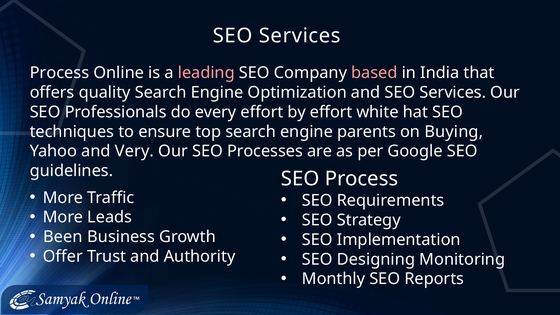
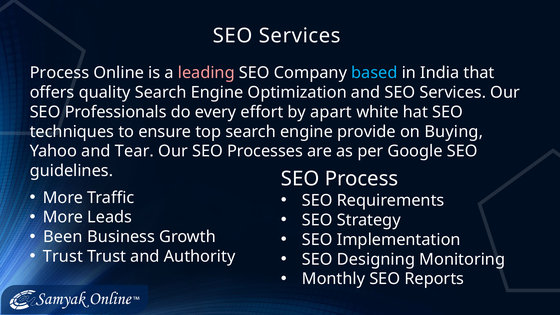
based colour: pink -> light blue (374, 73)
by effort: effort -> apart (331, 112)
parents: parents -> provide (366, 132)
Very: Very -> Tear (134, 151)
Offer: Offer -> Trust (63, 257)
